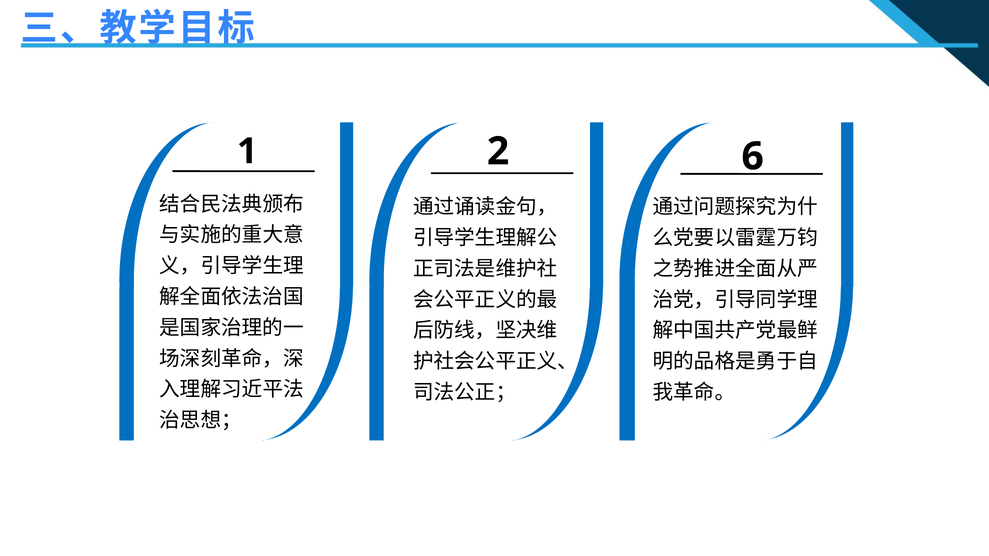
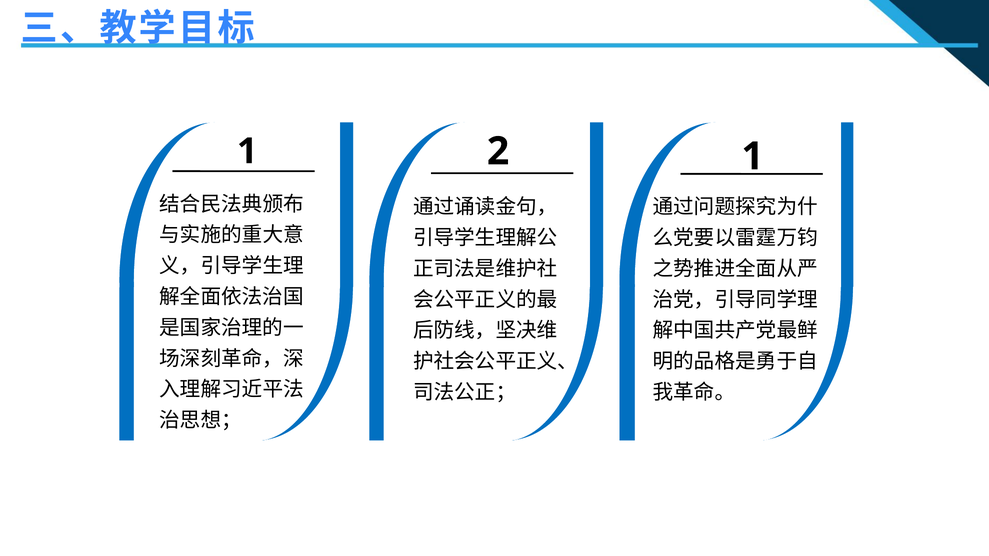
2 6: 6 -> 1 (753, 157)
